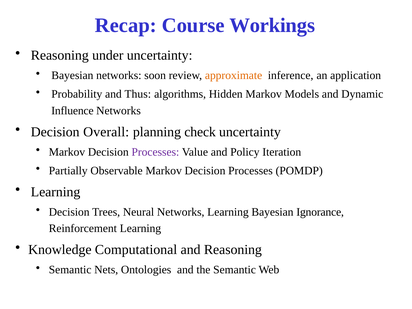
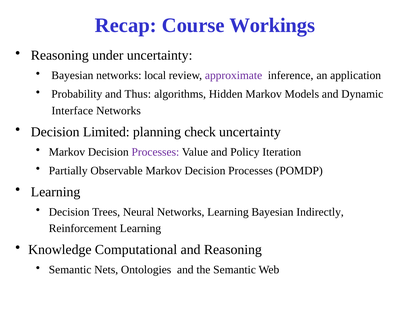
soon: soon -> local (155, 75)
approximate colour: orange -> purple (234, 75)
Influence: Influence -> Interface (72, 111)
Overall: Overall -> Limited (106, 132)
Ignorance: Ignorance -> Indirectly (320, 212)
